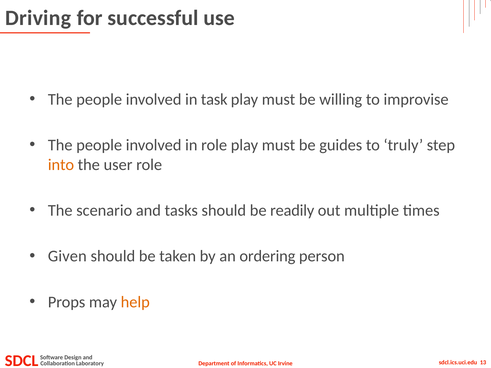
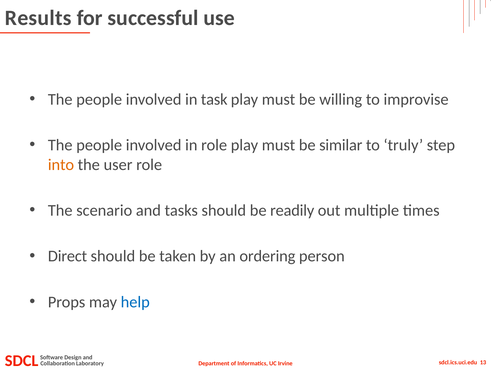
Driving: Driving -> Results (38, 18)
guides: guides -> similar (341, 145)
Given: Given -> Direct (67, 256)
help colour: orange -> blue (135, 302)
